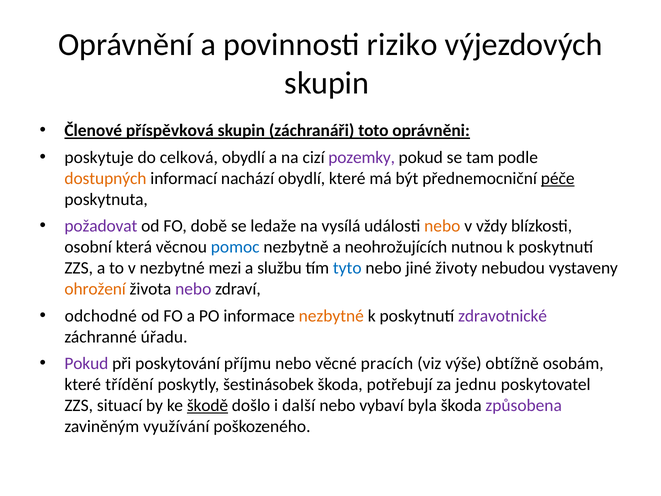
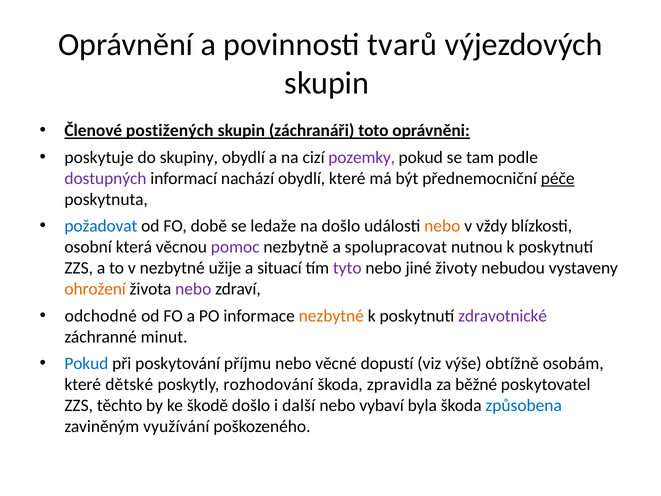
riziko: riziko -> tvarů (402, 45)
příspěvková: příspěvková -> postižených (170, 131)
celková: celková -> skupiny (189, 157)
dostupných colour: orange -> purple (105, 178)
požadovat colour: purple -> blue (101, 226)
na vysílá: vysílá -> došlo (341, 226)
pomoc colour: blue -> purple (235, 247)
neohrožujících: neohrožujících -> spolupracovat (396, 247)
mezi: mezi -> užije (225, 268)
službu: službu -> situací (280, 268)
tyto colour: blue -> purple (347, 268)
úřadu: úřadu -> minut (164, 337)
Pokud colour: purple -> blue (86, 363)
pracích: pracích -> dopustí (387, 363)
třídění: třídění -> dětské (129, 384)
šestinásobek: šestinásobek -> rozhodování (268, 384)
potřebují: potřebují -> zpravidla (400, 384)
jednu: jednu -> běžné (476, 384)
situací: situací -> těchto (120, 405)
škodě underline: present -> none (207, 405)
způsobena colour: purple -> blue (524, 405)
